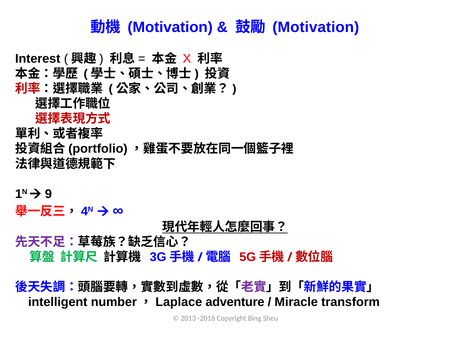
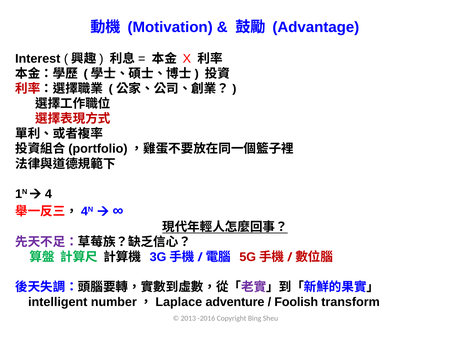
Motivation: Motivation -> Advantage (316, 27)
9: 9 -> 4 (48, 194)
Miracle: Miracle -> Foolish (296, 302)
